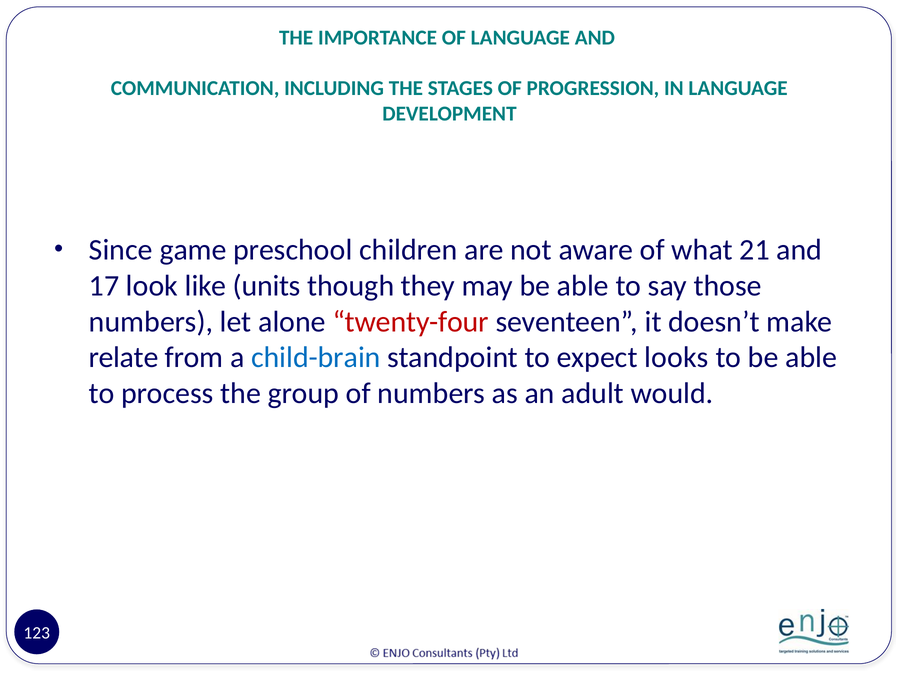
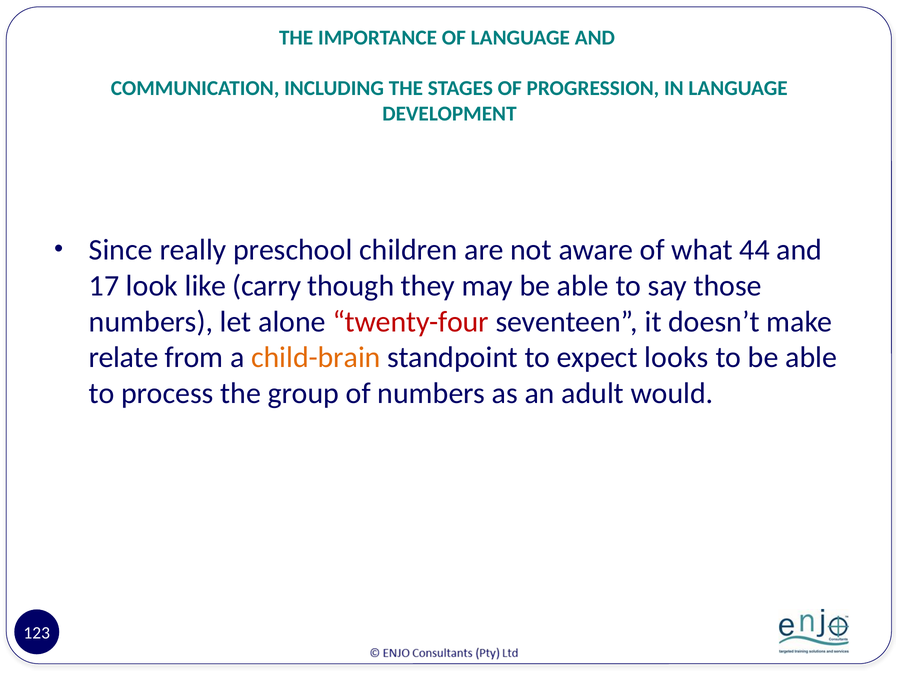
game: game -> really (193, 250)
21: 21 -> 44 (755, 250)
units: units -> carry (267, 286)
child-brain colour: blue -> orange (316, 358)
